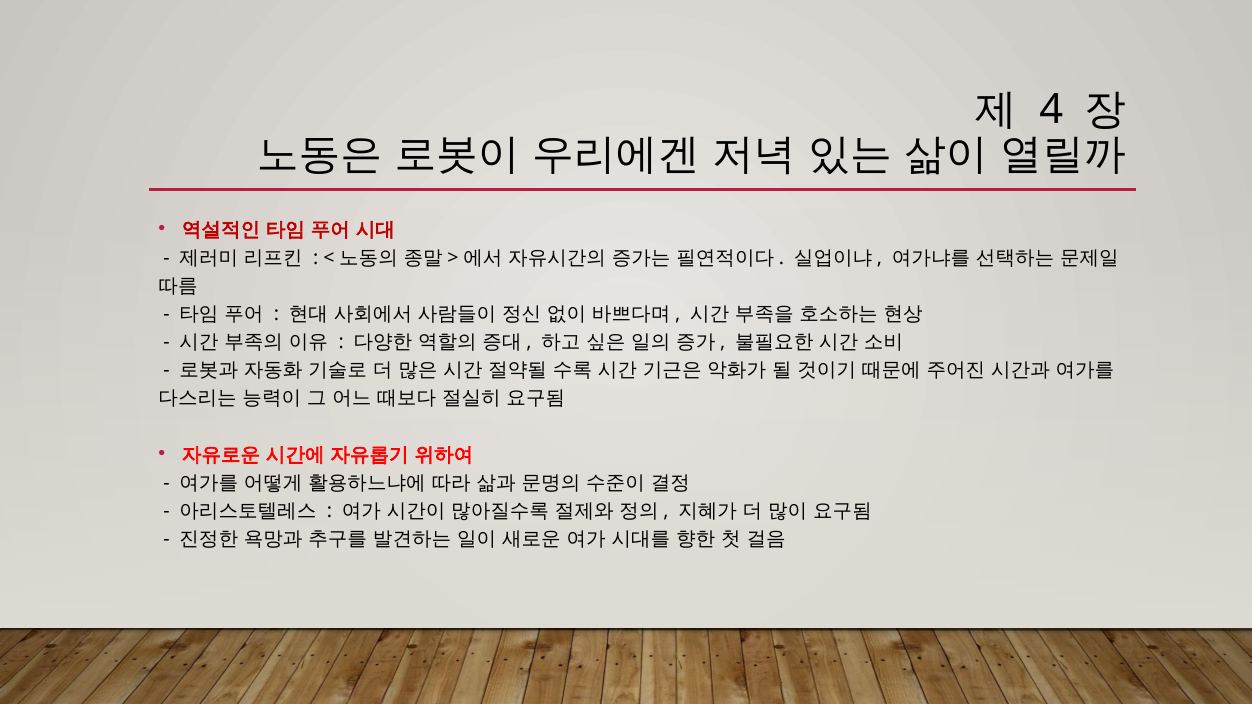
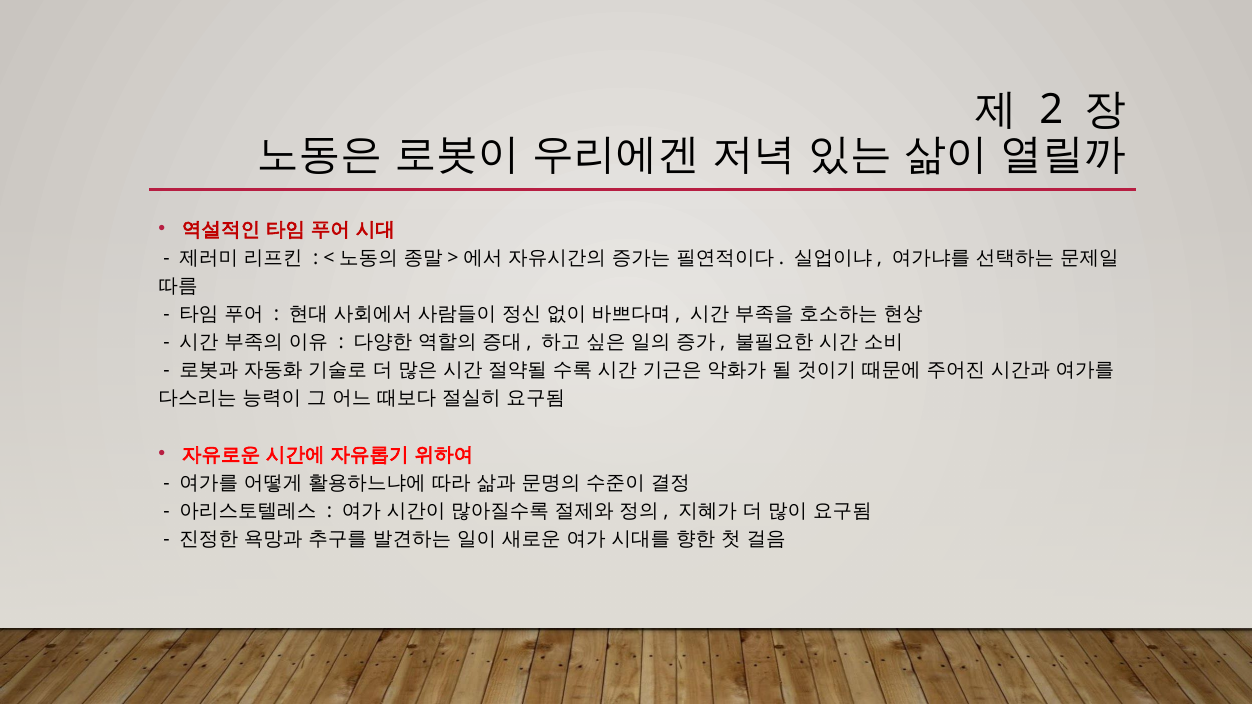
4: 4 -> 2 (1051, 110)
